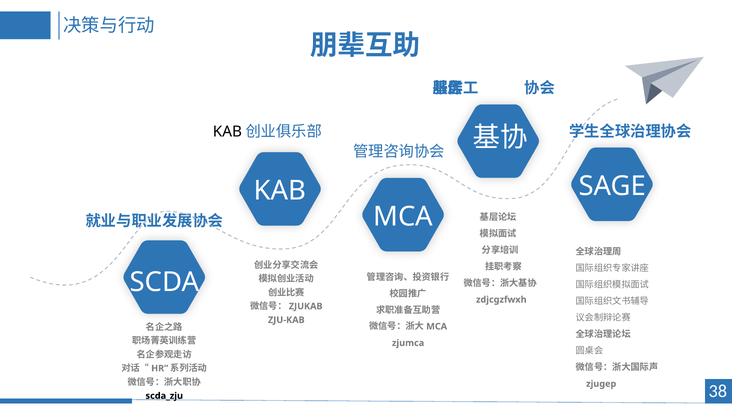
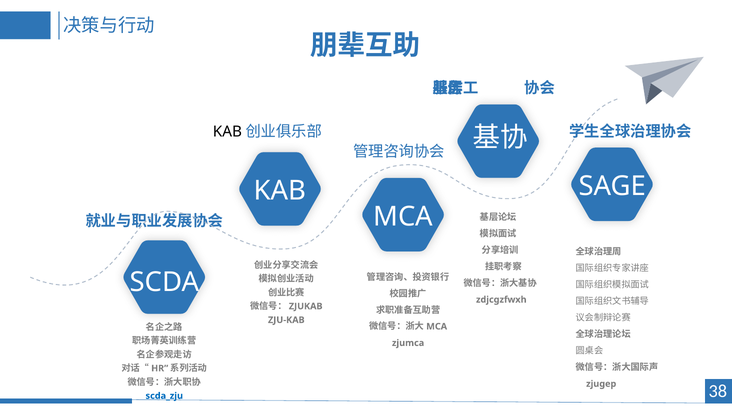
scda_zju colour: black -> blue (164, 396)
